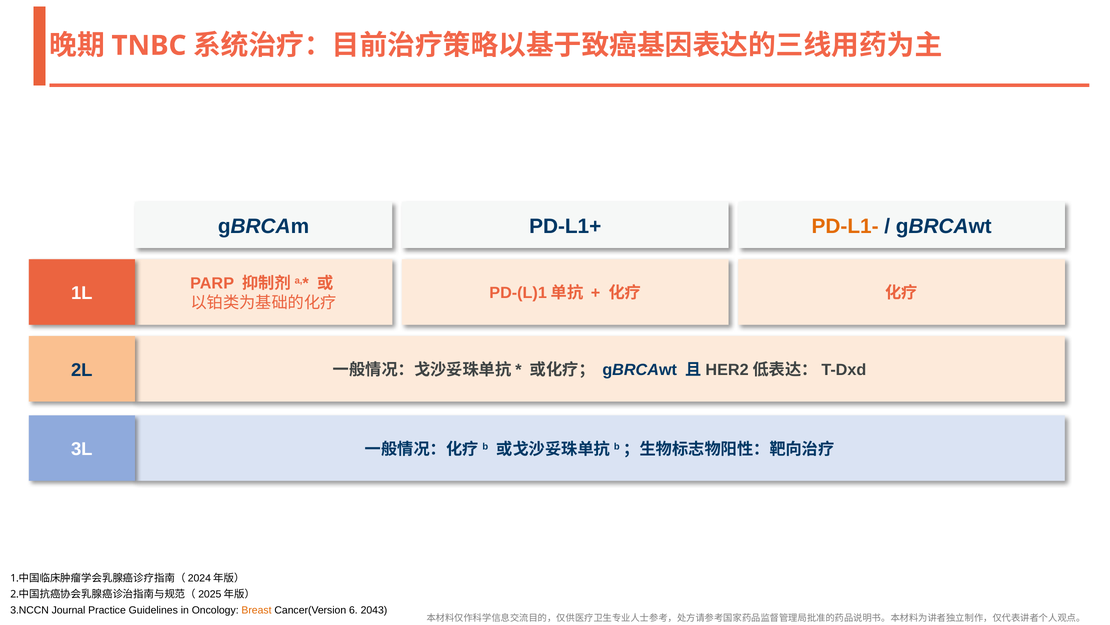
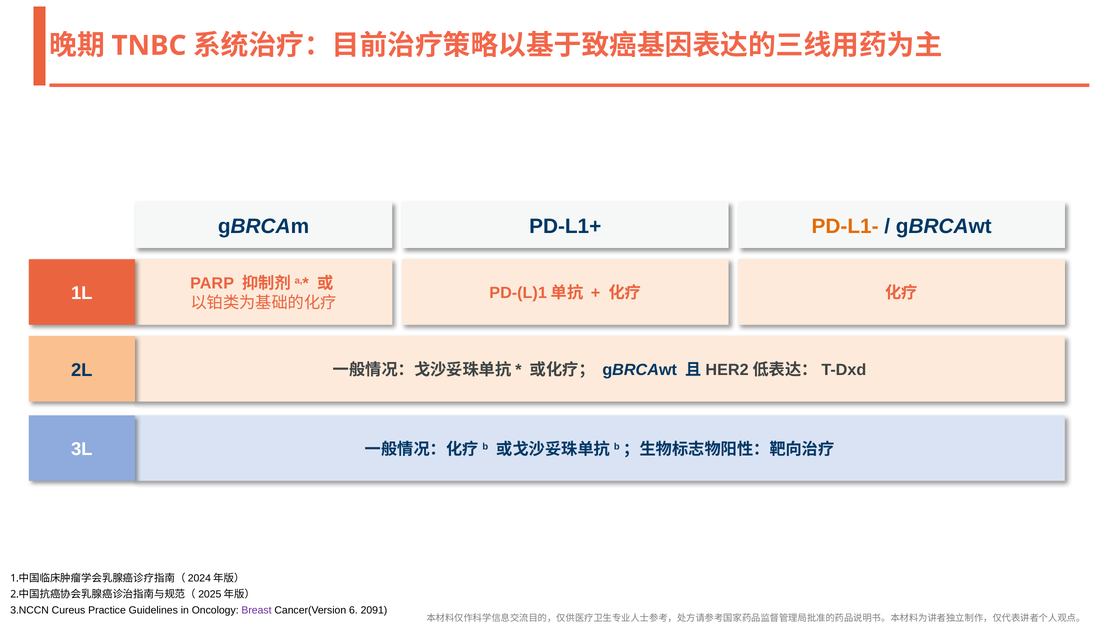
Journal: Journal -> Cureus (69, 610)
Breast colour: orange -> purple (256, 610)
2043: 2043 -> 2091 (374, 610)
